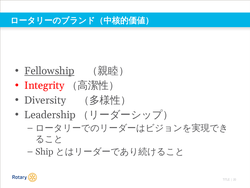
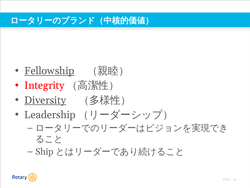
Diversity underline: none -> present (45, 100)
